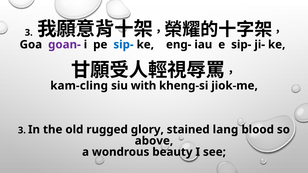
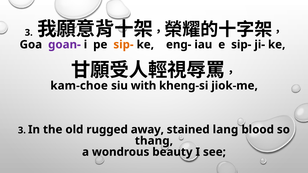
sip- colour: blue -> orange (123, 45)
kam-cling: kam-cling -> kam-choe (79, 86)
glory: glory -> away (147, 130)
above: above -> thang (154, 141)
